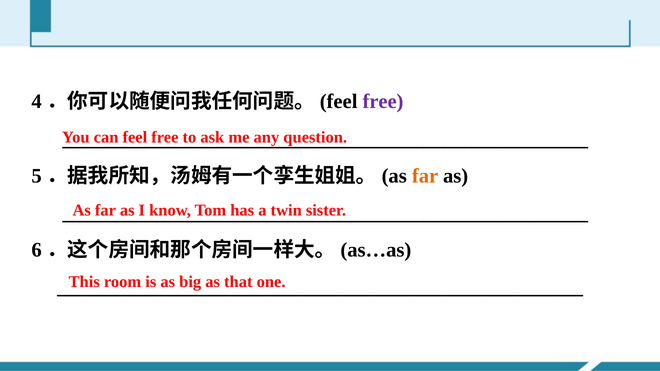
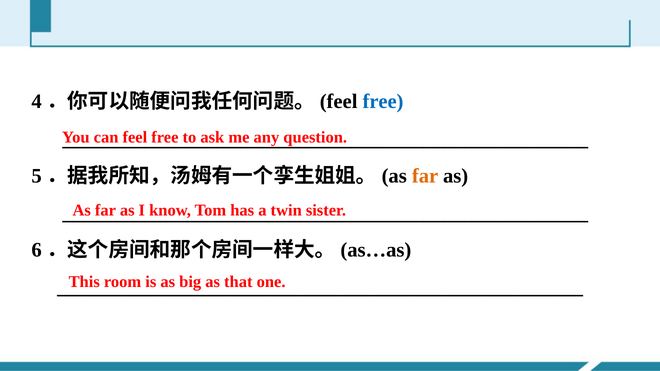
free colour: purple -> blue (383, 102)
